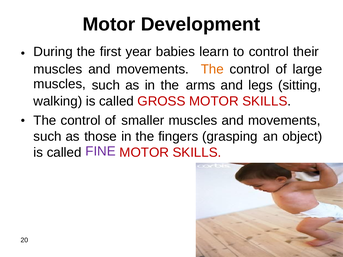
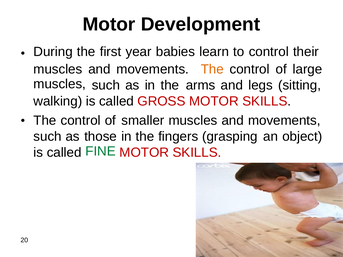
FINE colour: purple -> green (101, 151)
